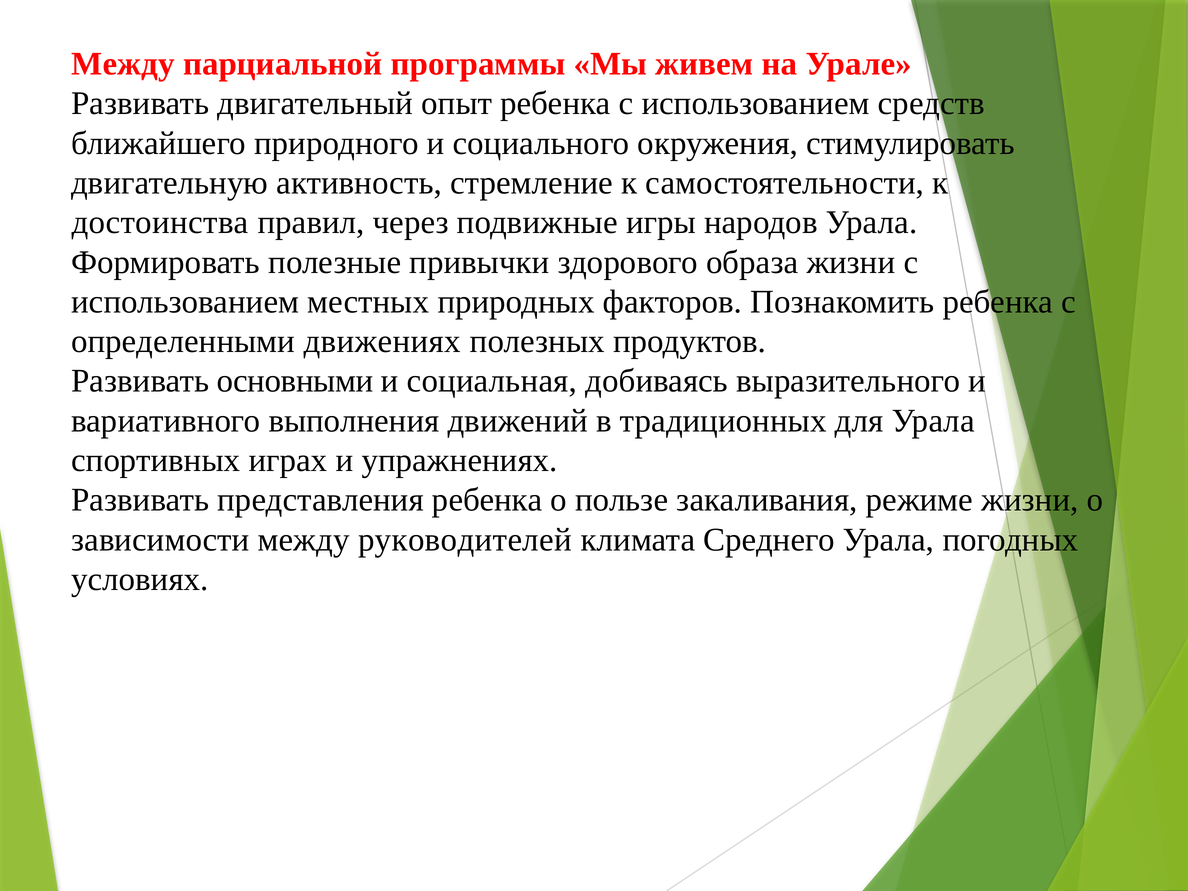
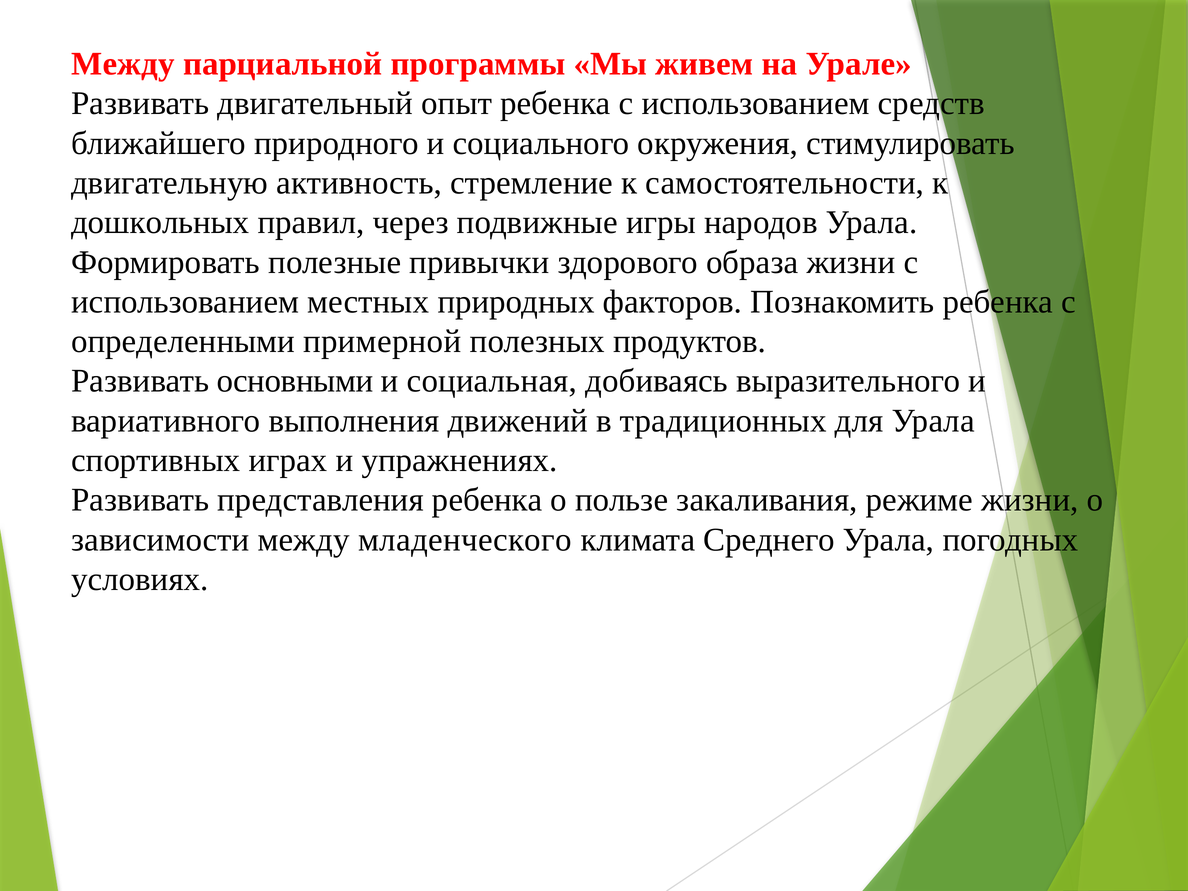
достоинства: достоинства -> дошкольных (160, 222)
движениях: движениях -> примерной (382, 341)
руководителей: руководителей -> младенческого (465, 540)
